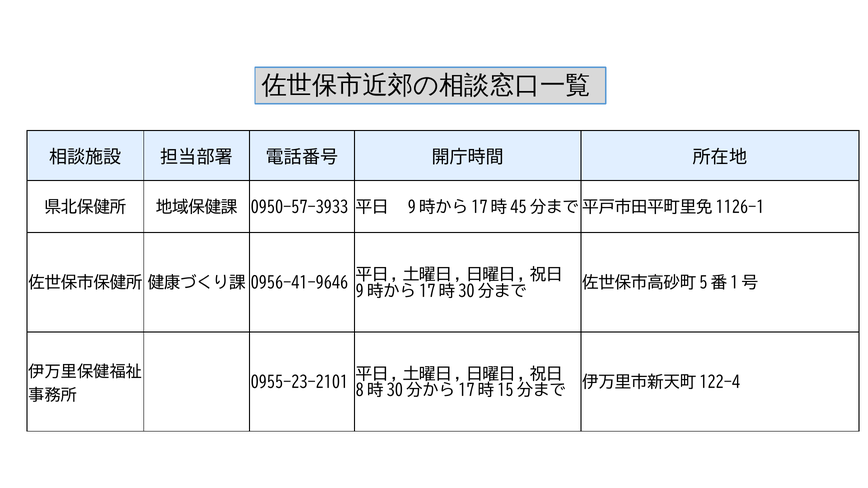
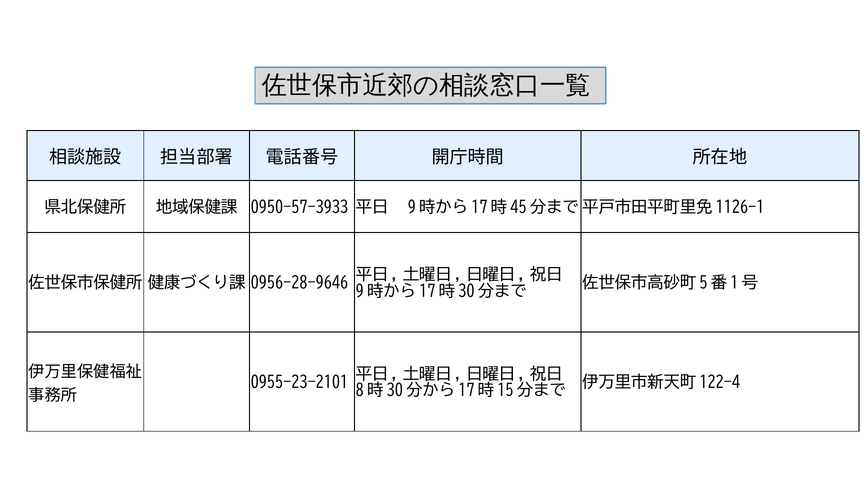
0956-41-9646: 0956-41-9646 -> 0956-28-9646 (299, 283)
